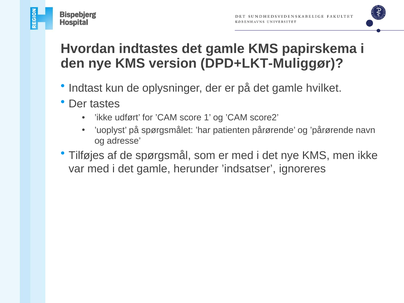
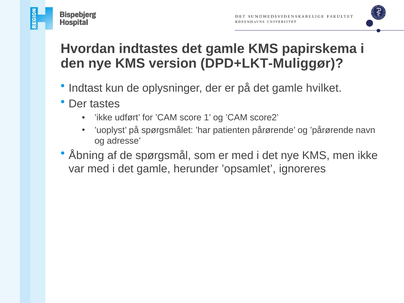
Tilføjes: Tilføjes -> Åbning (86, 155)
’indsatser: ’indsatser -> ’opsamlet (249, 169)
